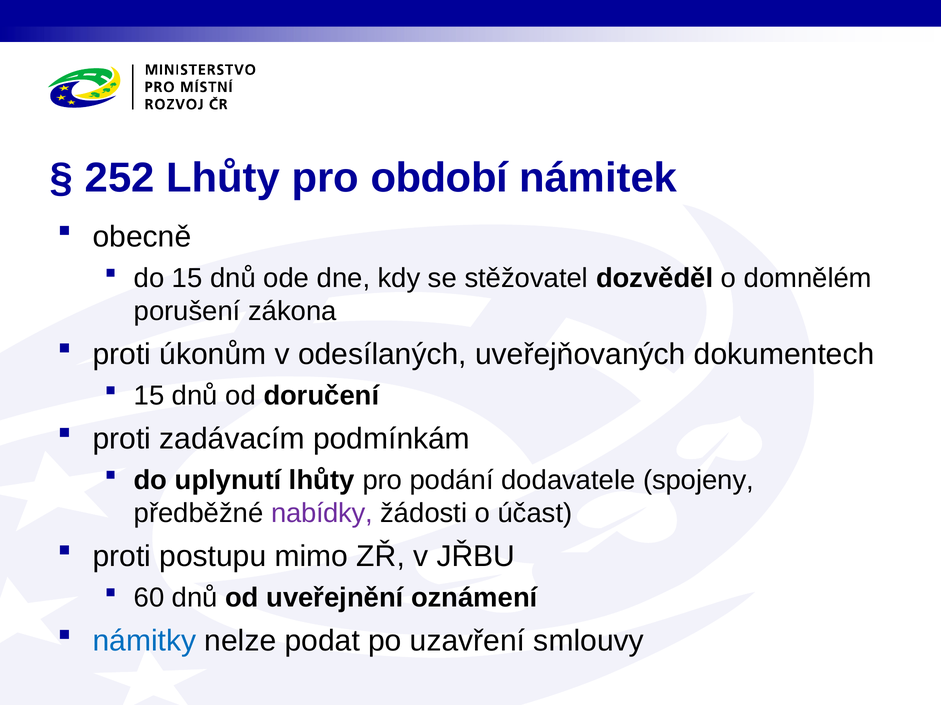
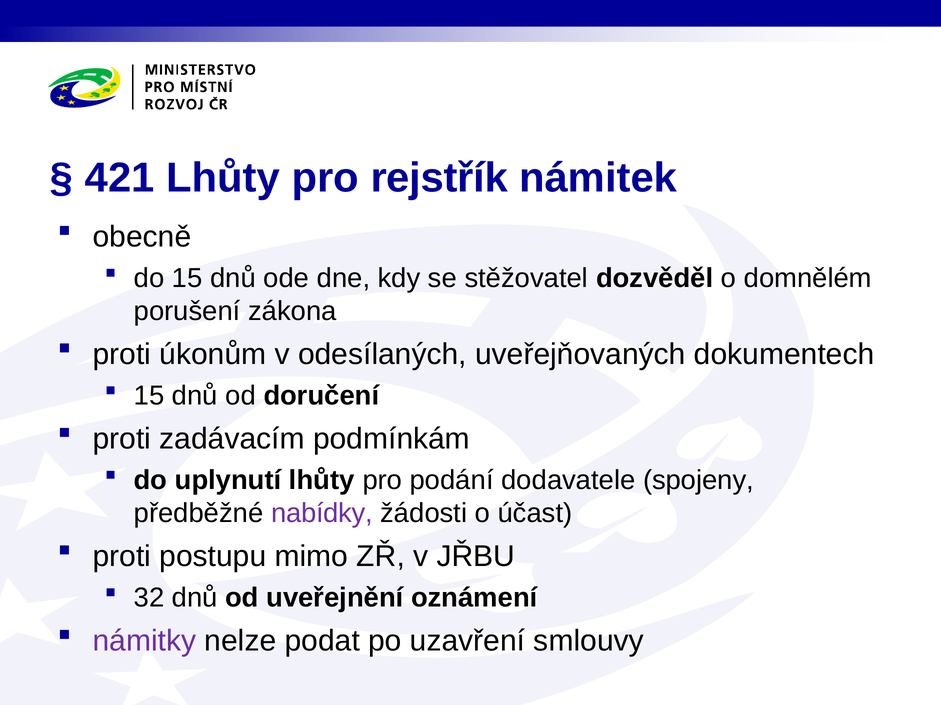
252: 252 -> 421 (120, 178)
období: období -> rejstřík (439, 178)
60: 60 -> 32 (149, 598)
námitky colour: blue -> purple (144, 641)
